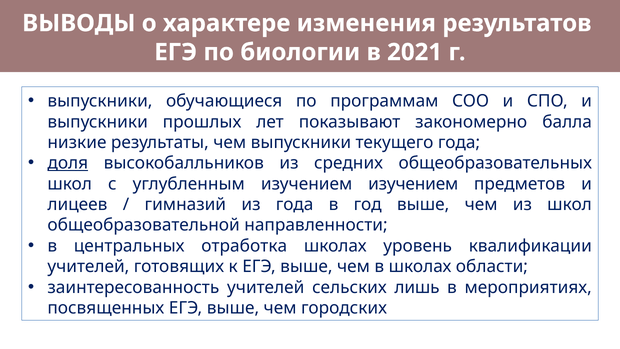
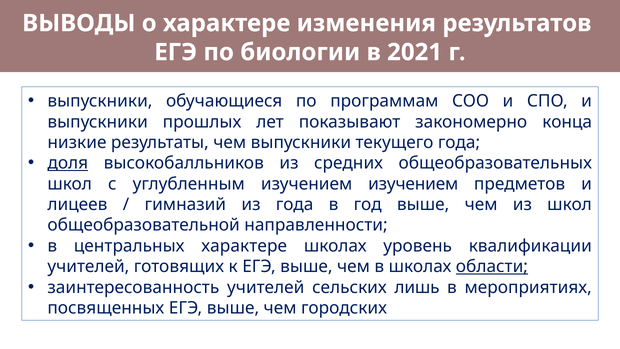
балла: балла -> конца (567, 122)
центральных отработка: отработка -> характере (244, 246)
области underline: none -> present (492, 266)
